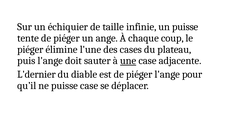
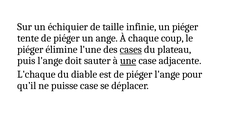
un puisse: puisse -> piéger (185, 27)
cases underline: none -> present (131, 49)
L'dernier: L'dernier -> L'chaque (36, 74)
